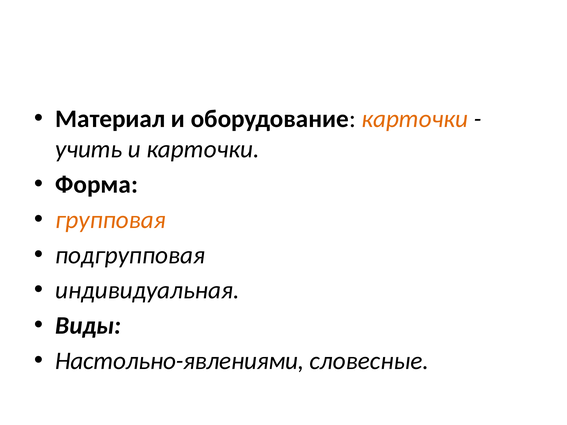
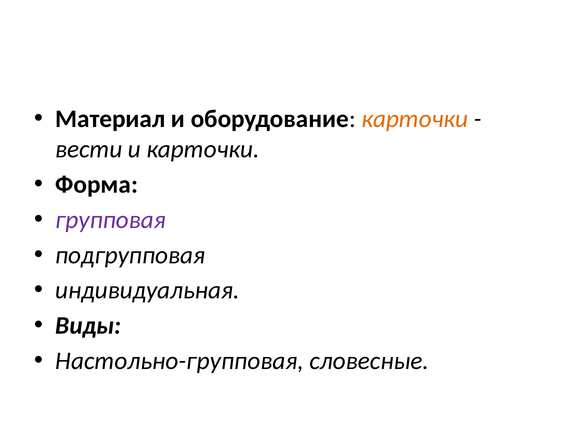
учить: учить -> вести (89, 149)
групповая colour: orange -> purple (111, 220)
Настольно-явлениями: Настольно-явлениями -> Настольно-групповая (180, 361)
